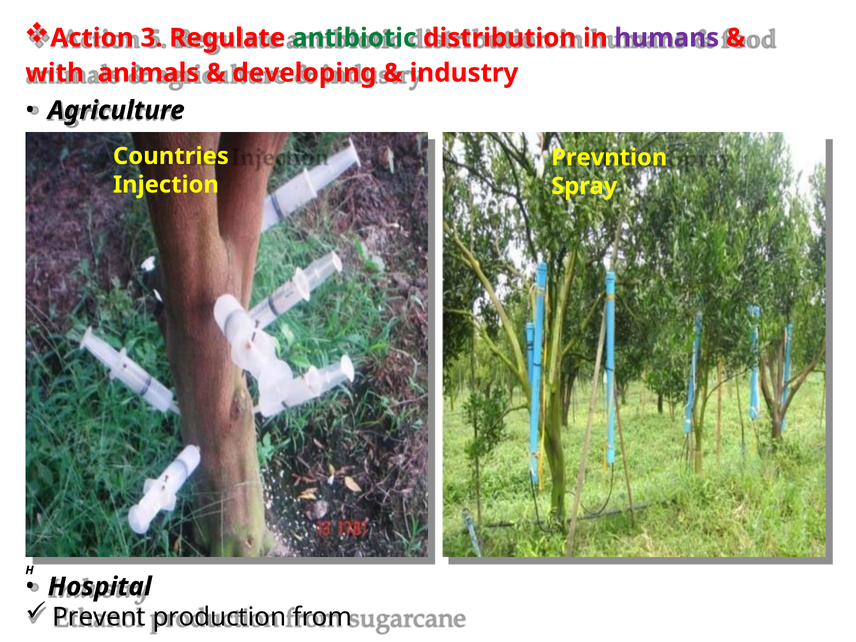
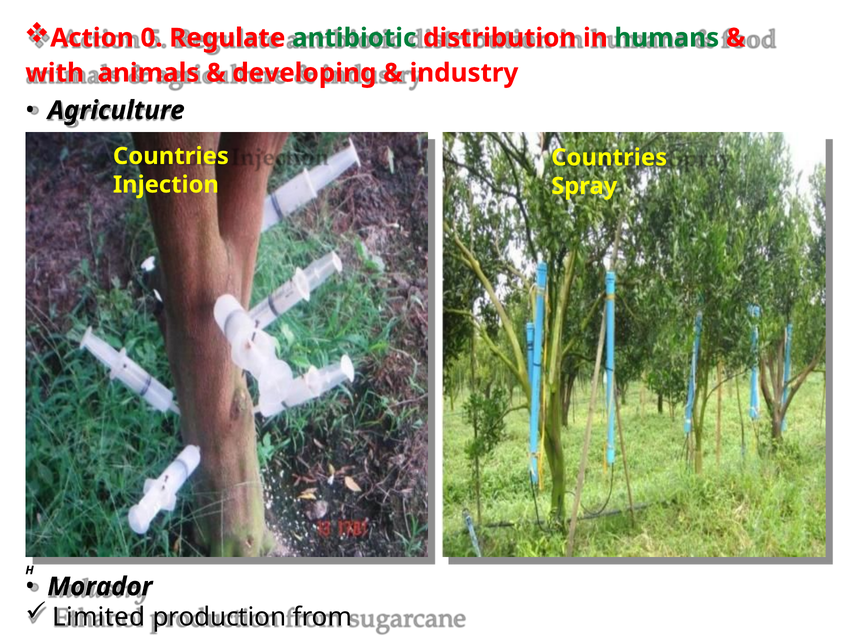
3: 3 -> 0 (152, 38)
humans colour: purple -> green (667, 38)
Prevntion: Prevntion -> Countries (609, 158)
Hospital: Hospital -> Morador (100, 587)
Prevent: Prevent -> Limited (99, 617)
